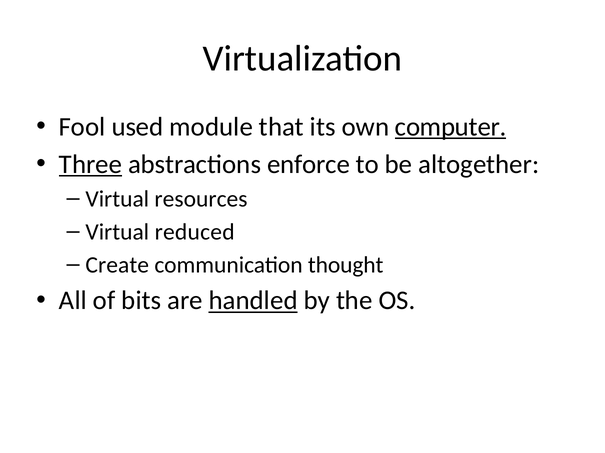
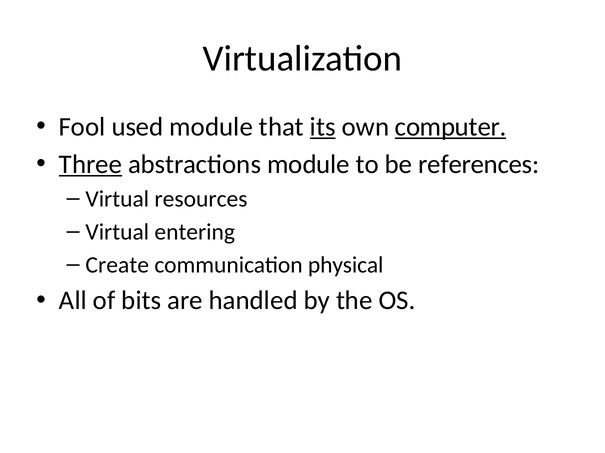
its underline: none -> present (323, 127)
abstractions enforce: enforce -> module (309, 165)
altogether: altogether -> references (479, 165)
reduced: reduced -> entering (195, 232)
thought: thought -> physical (346, 265)
handled underline: present -> none (253, 301)
